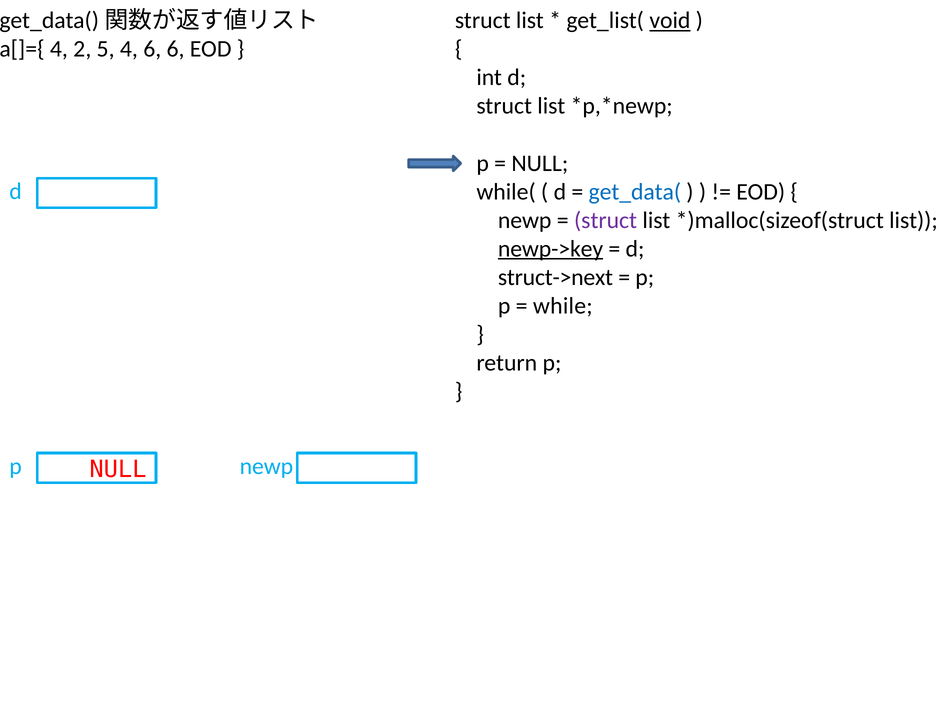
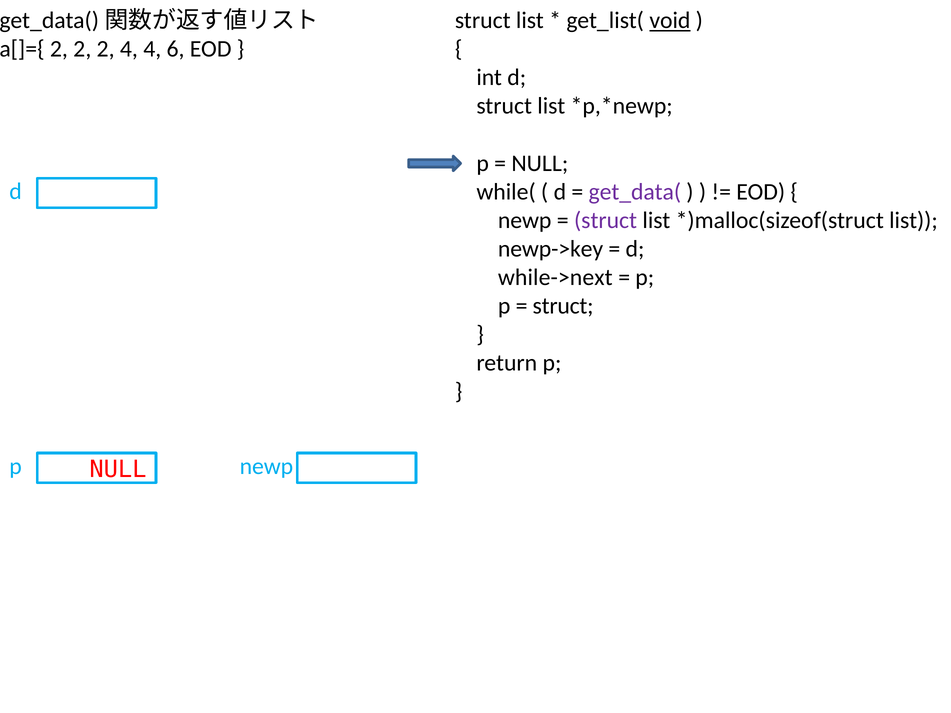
a[]={ 4: 4 -> 2 (59, 49)
5: 5 -> 2 (106, 49)
4 6: 6 -> 4 (152, 49)
get_data( colour: blue -> purple (635, 192)
newp->key underline: present -> none (551, 249)
struct->next: struct->next -> while->next (555, 277)
while: while -> struct (563, 306)
